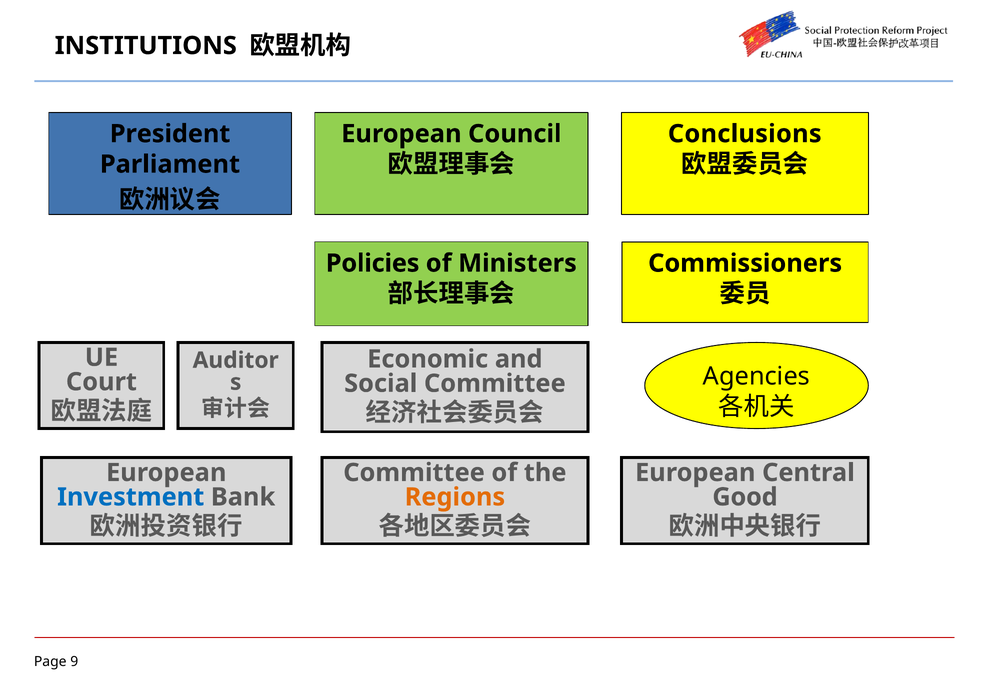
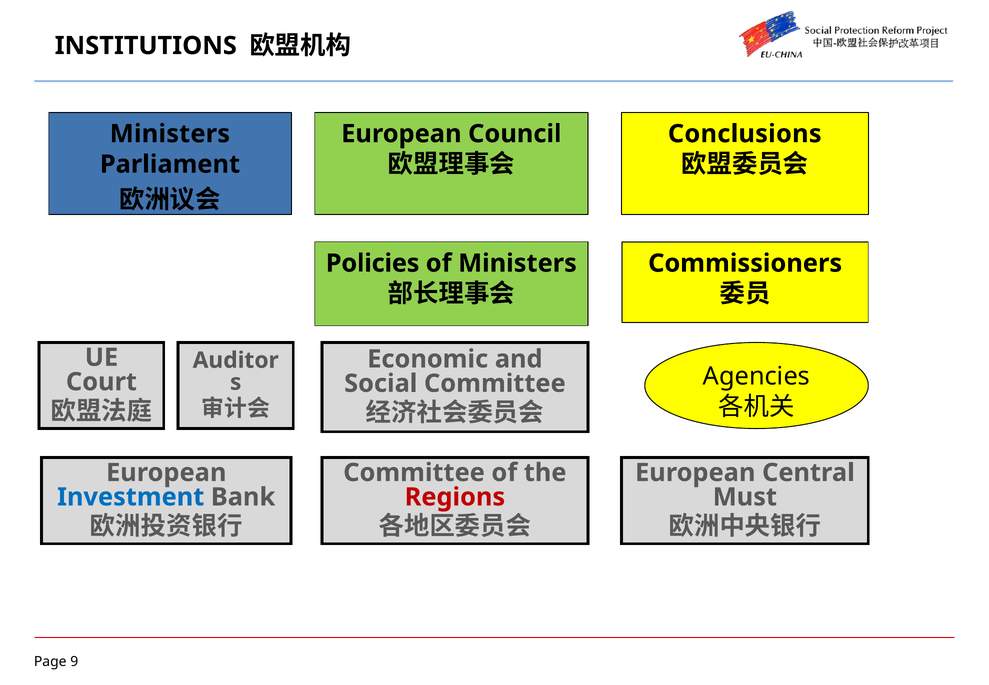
President: President -> Ministers (170, 134)
Regions colour: orange -> red (455, 497)
Good: Good -> Must (745, 497)
